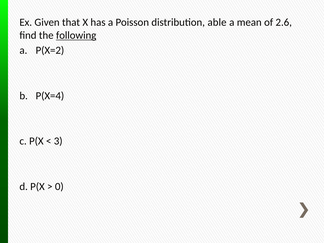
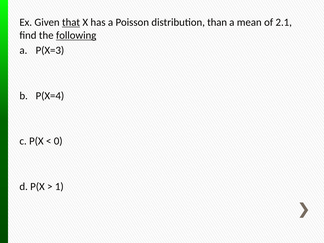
that underline: none -> present (71, 22)
able: able -> than (217, 22)
2.6: 2.6 -> 2.1 (284, 22)
P(X=2: P(X=2 -> P(X=3 (50, 50)
3: 3 -> 0 (58, 141)
0: 0 -> 1 (59, 186)
